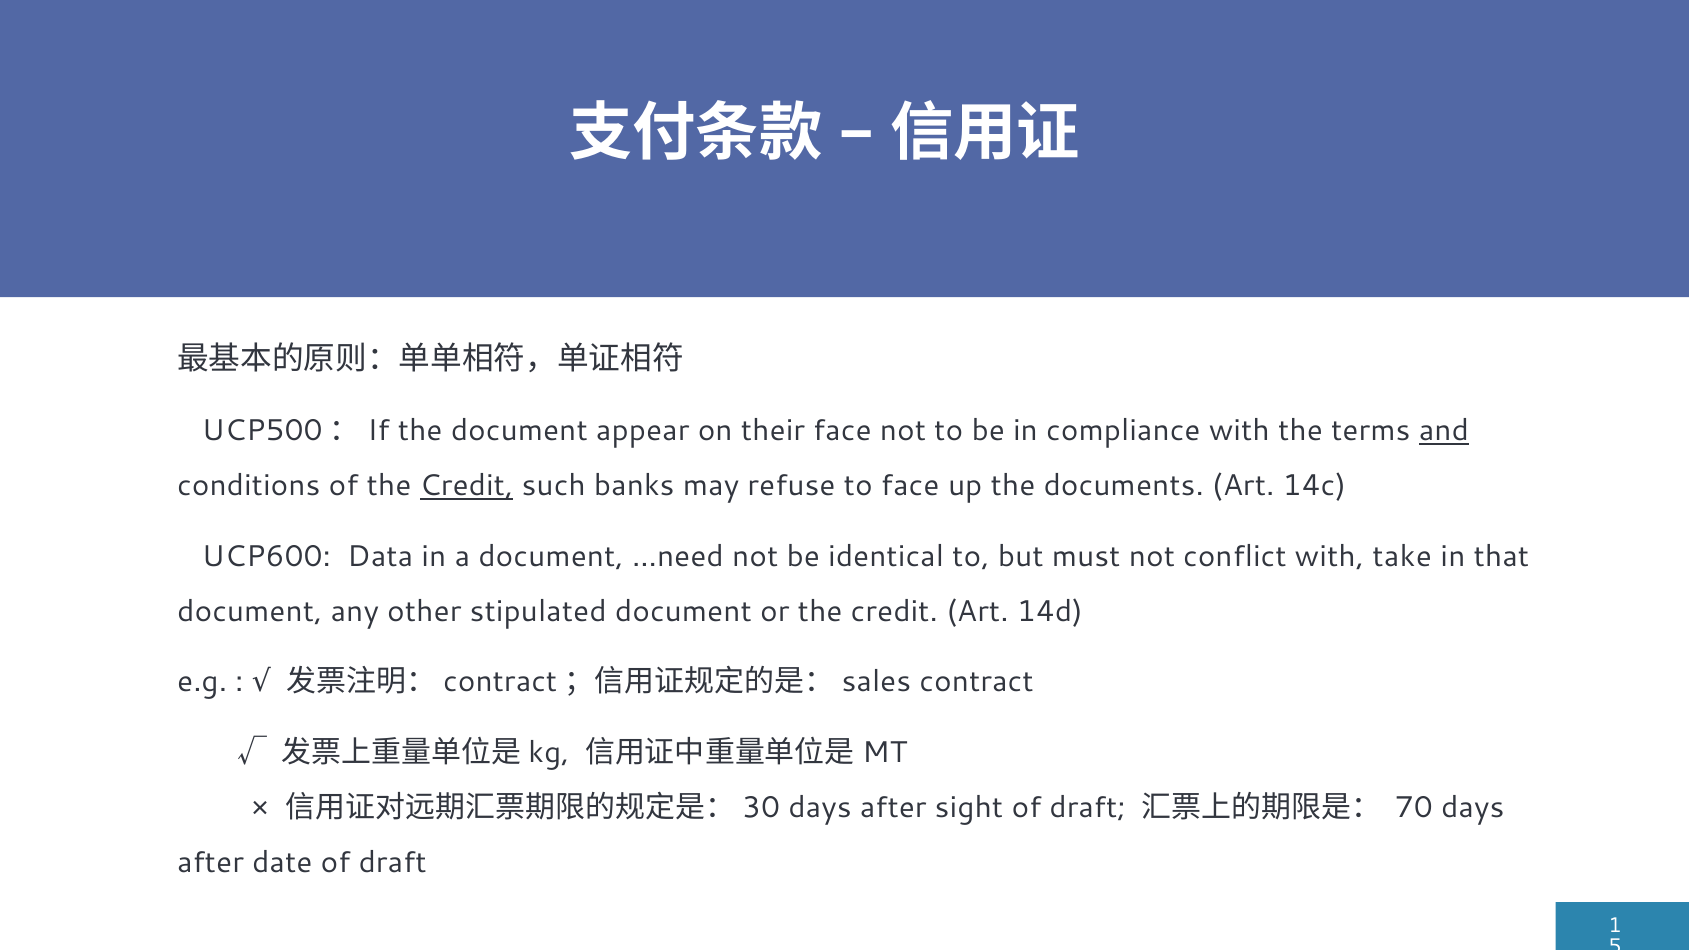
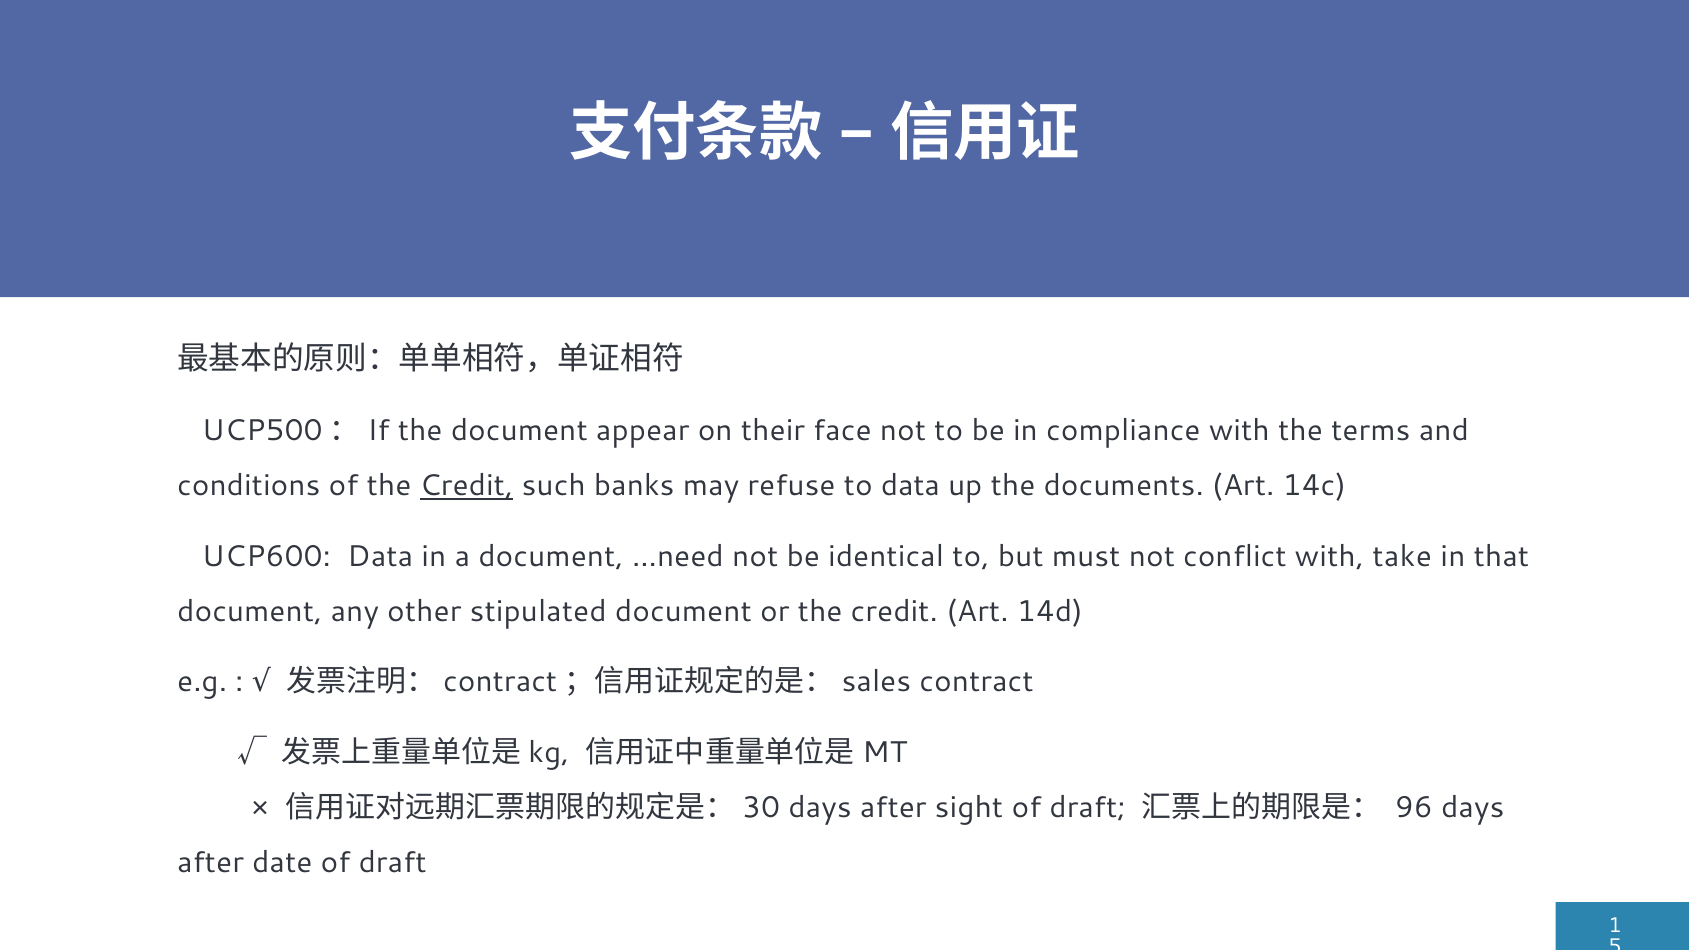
and underline: present -> none (1444, 431)
to face: face -> data (910, 486)
70: 70 -> 96 (1414, 808)
